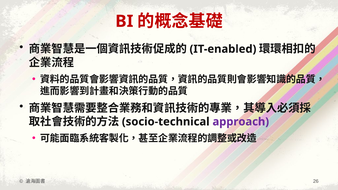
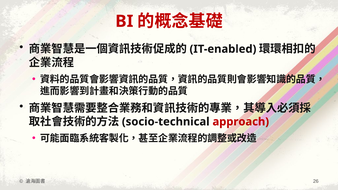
approach colour: purple -> red (241, 122)
